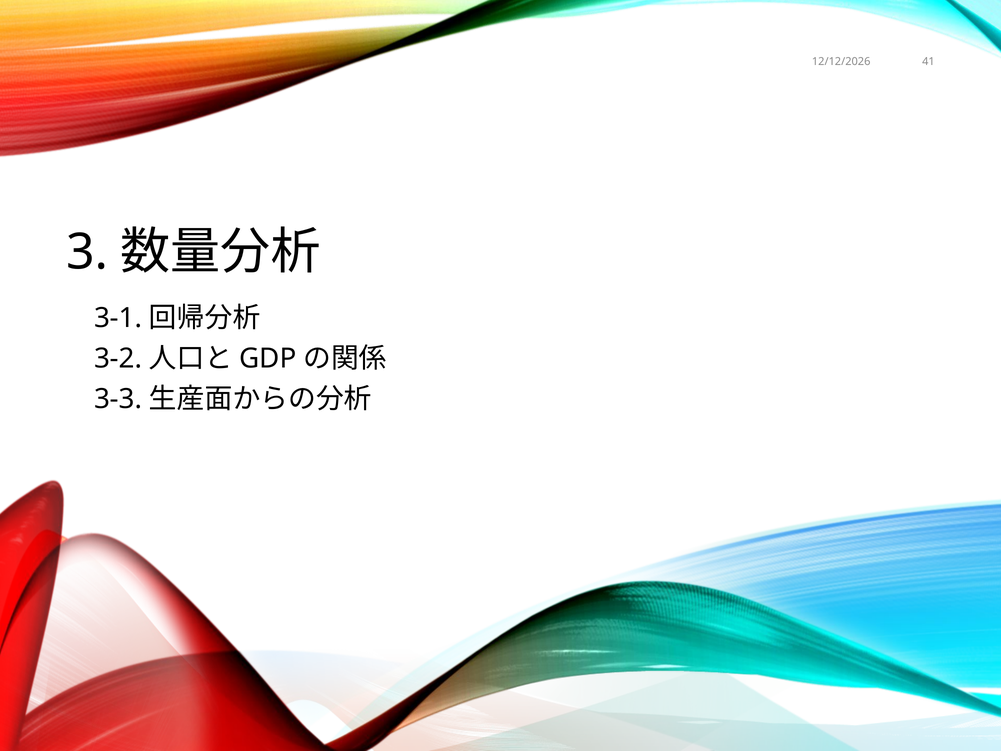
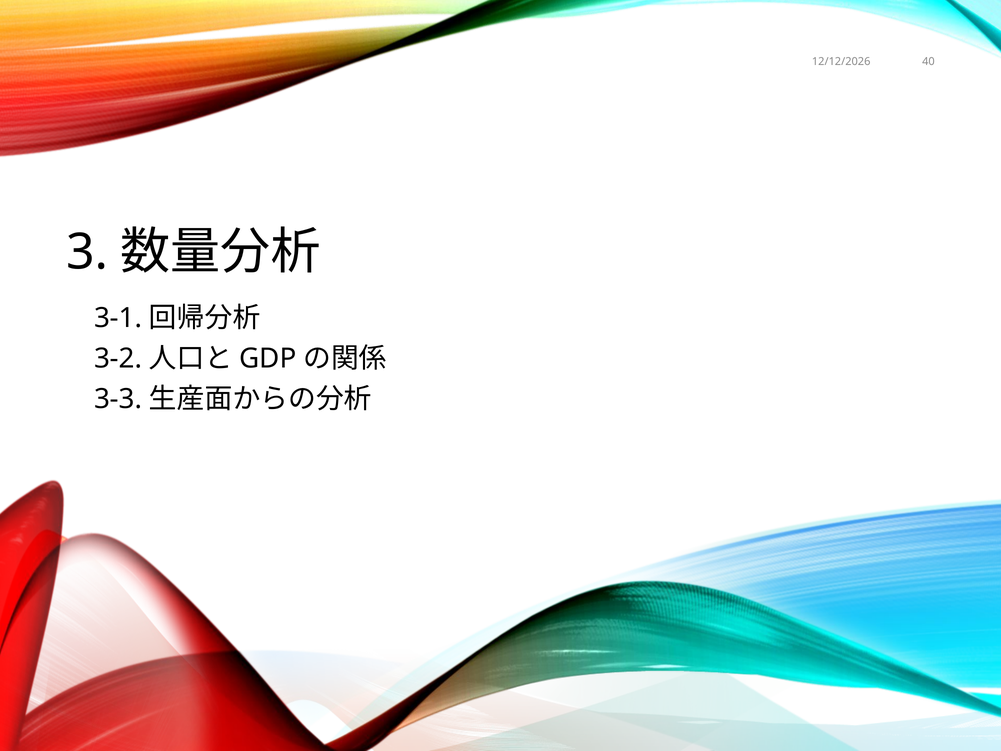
41: 41 -> 40 (928, 62)
